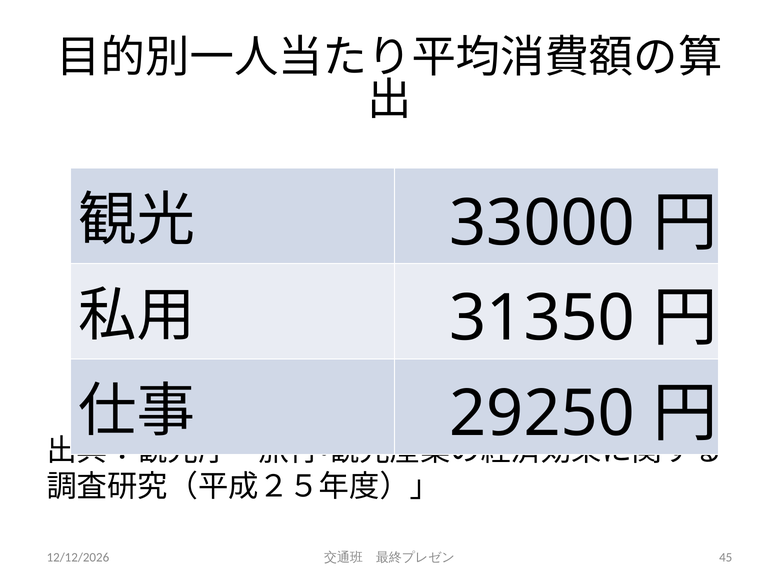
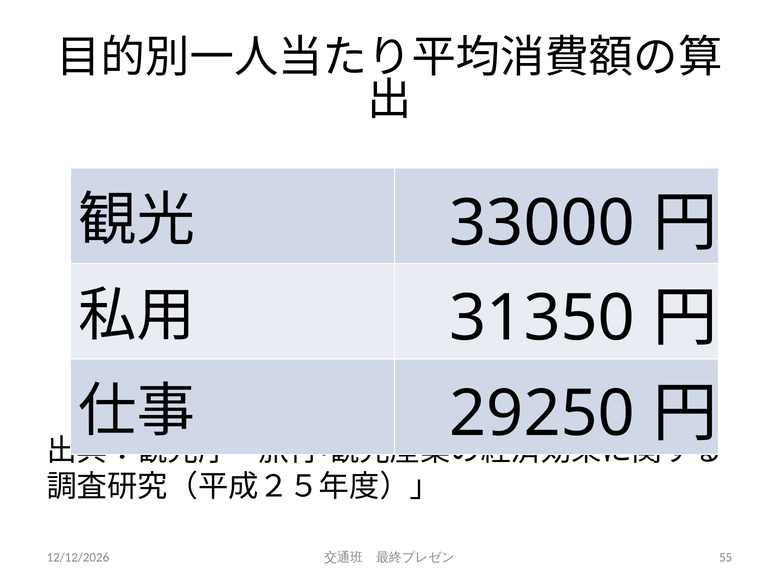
45: 45 -> 55 (726, 558)
